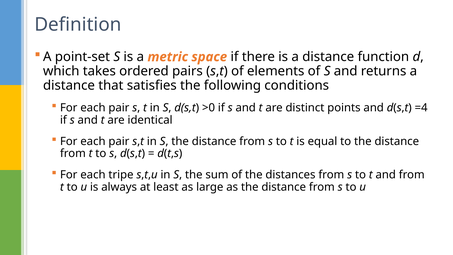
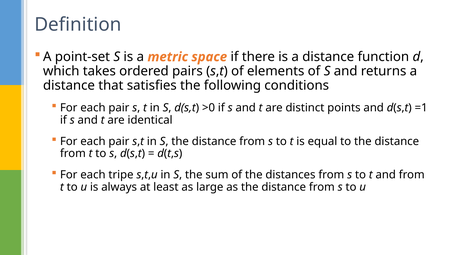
=4: =4 -> =1 (421, 108)
